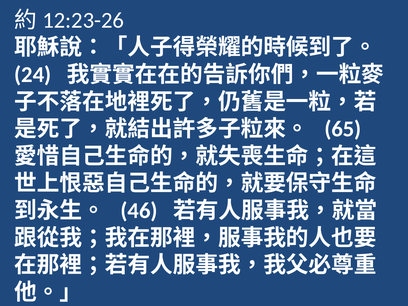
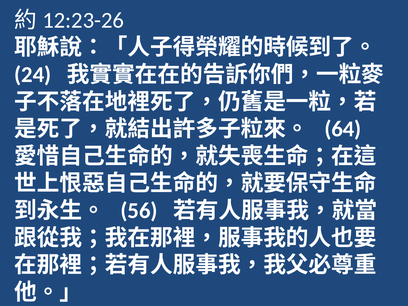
65: 65 -> 64 (343, 129)
46: 46 -> 56 (139, 211)
